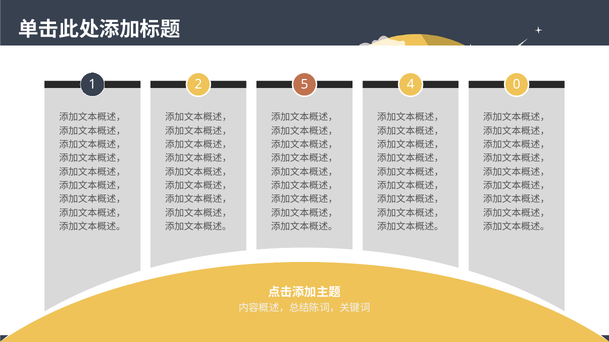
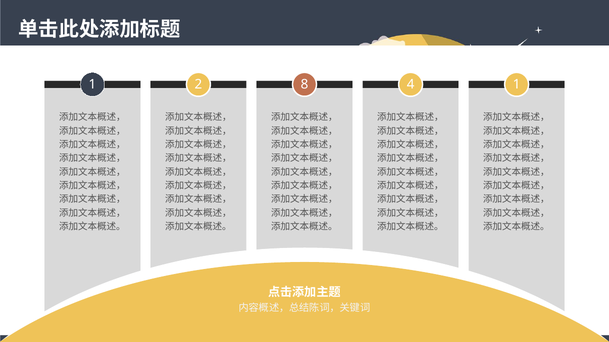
5: 5 -> 8 (304, 84)
4 0: 0 -> 1 (517, 84)
